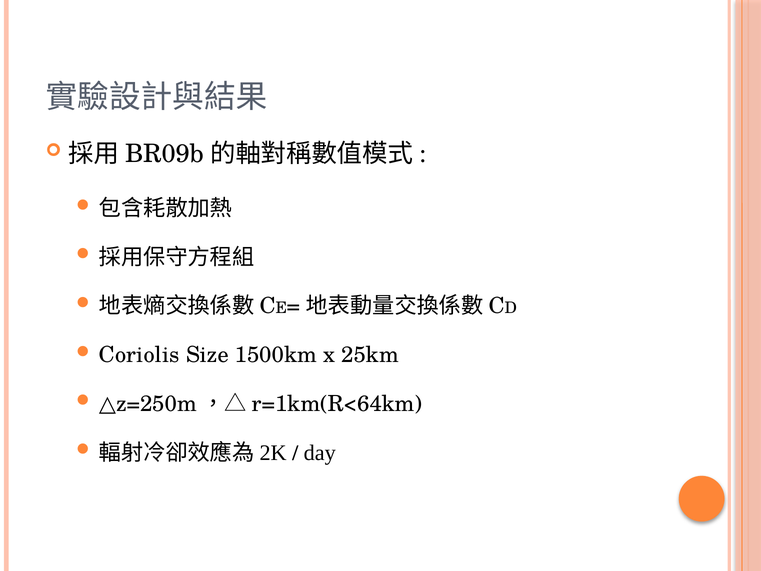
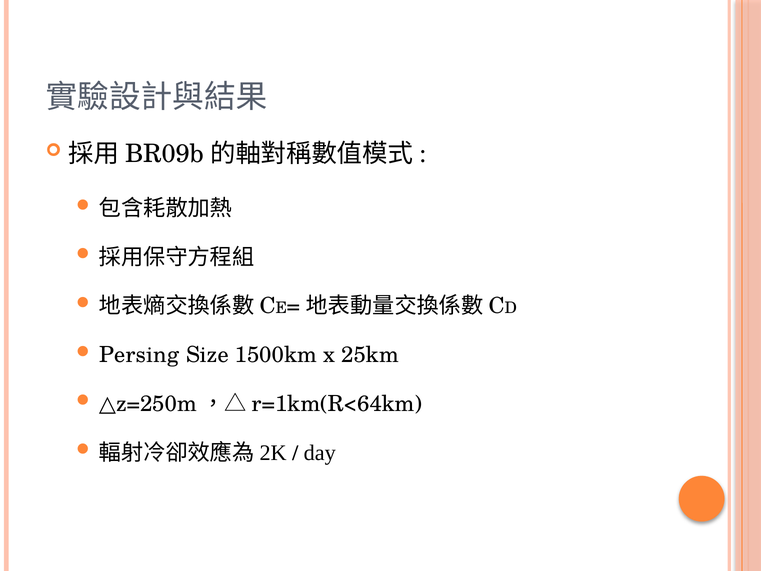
Coriolis: Coriolis -> Persing (139, 355)
